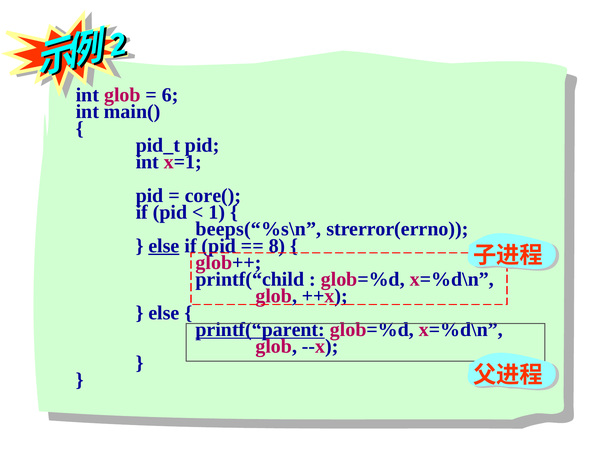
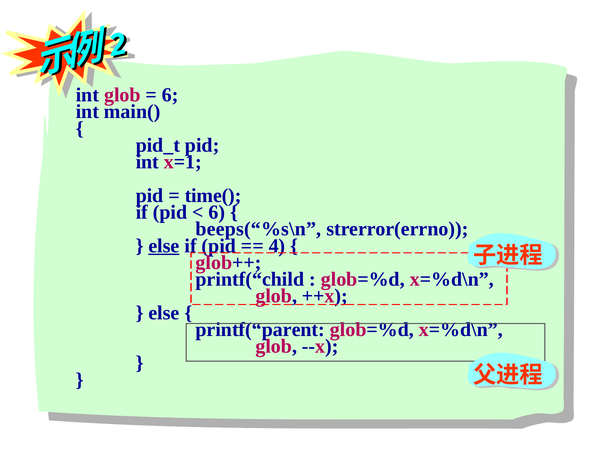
core(: core( -> time( (213, 196)
1: 1 -> 6 (217, 212)
8: 8 -> 4 (277, 246)
printf(“parent underline: present -> none (260, 330)
